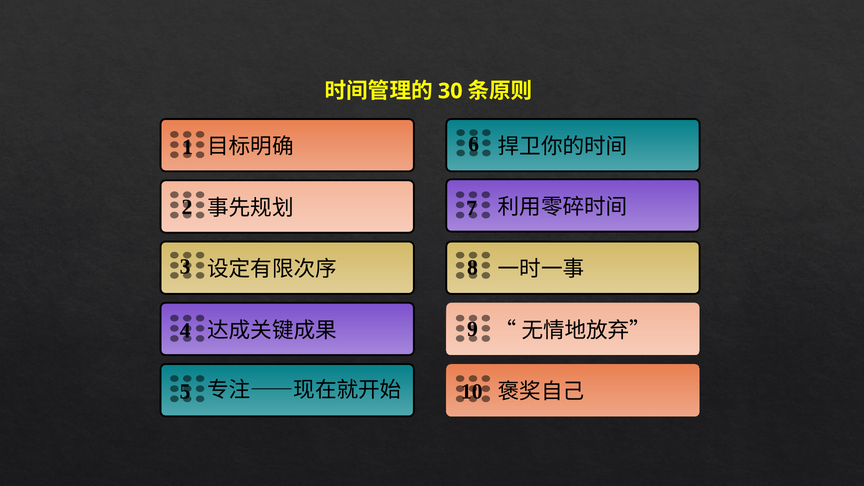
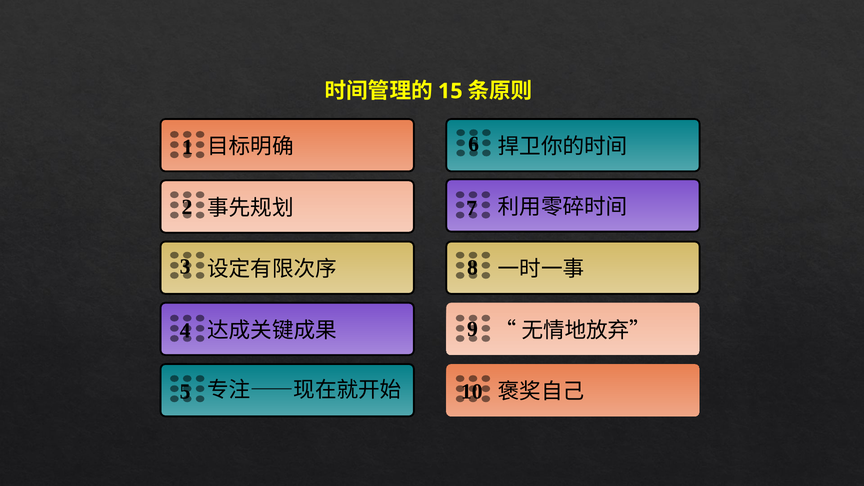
30: 30 -> 15 (450, 91)
